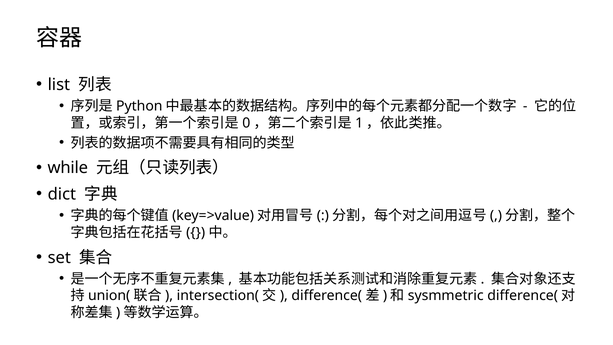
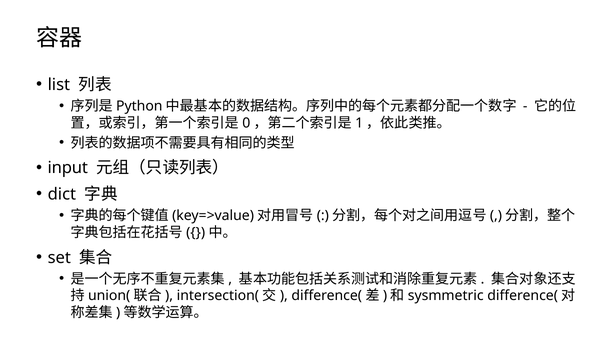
while: while -> input (68, 168)
